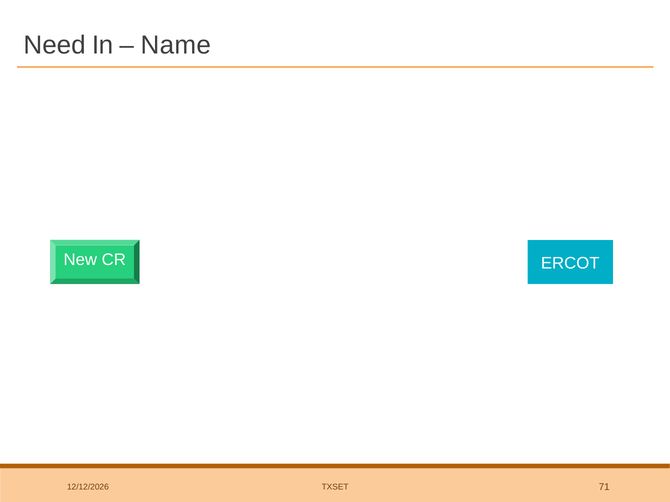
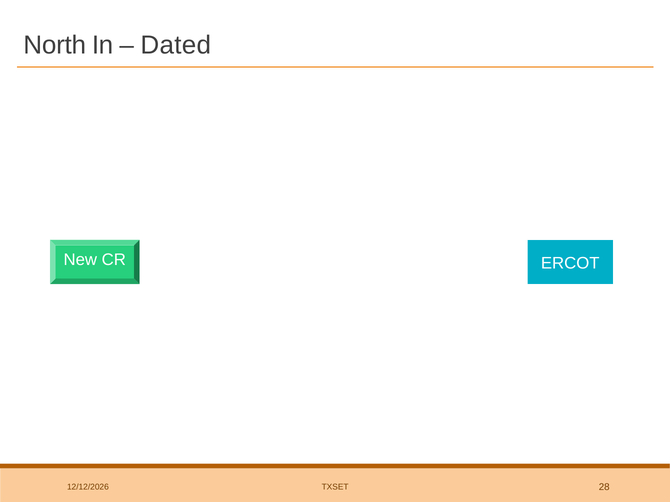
Need: Need -> North (55, 45)
Name: Name -> Dated (176, 45)
71: 71 -> 28 (604, 487)
